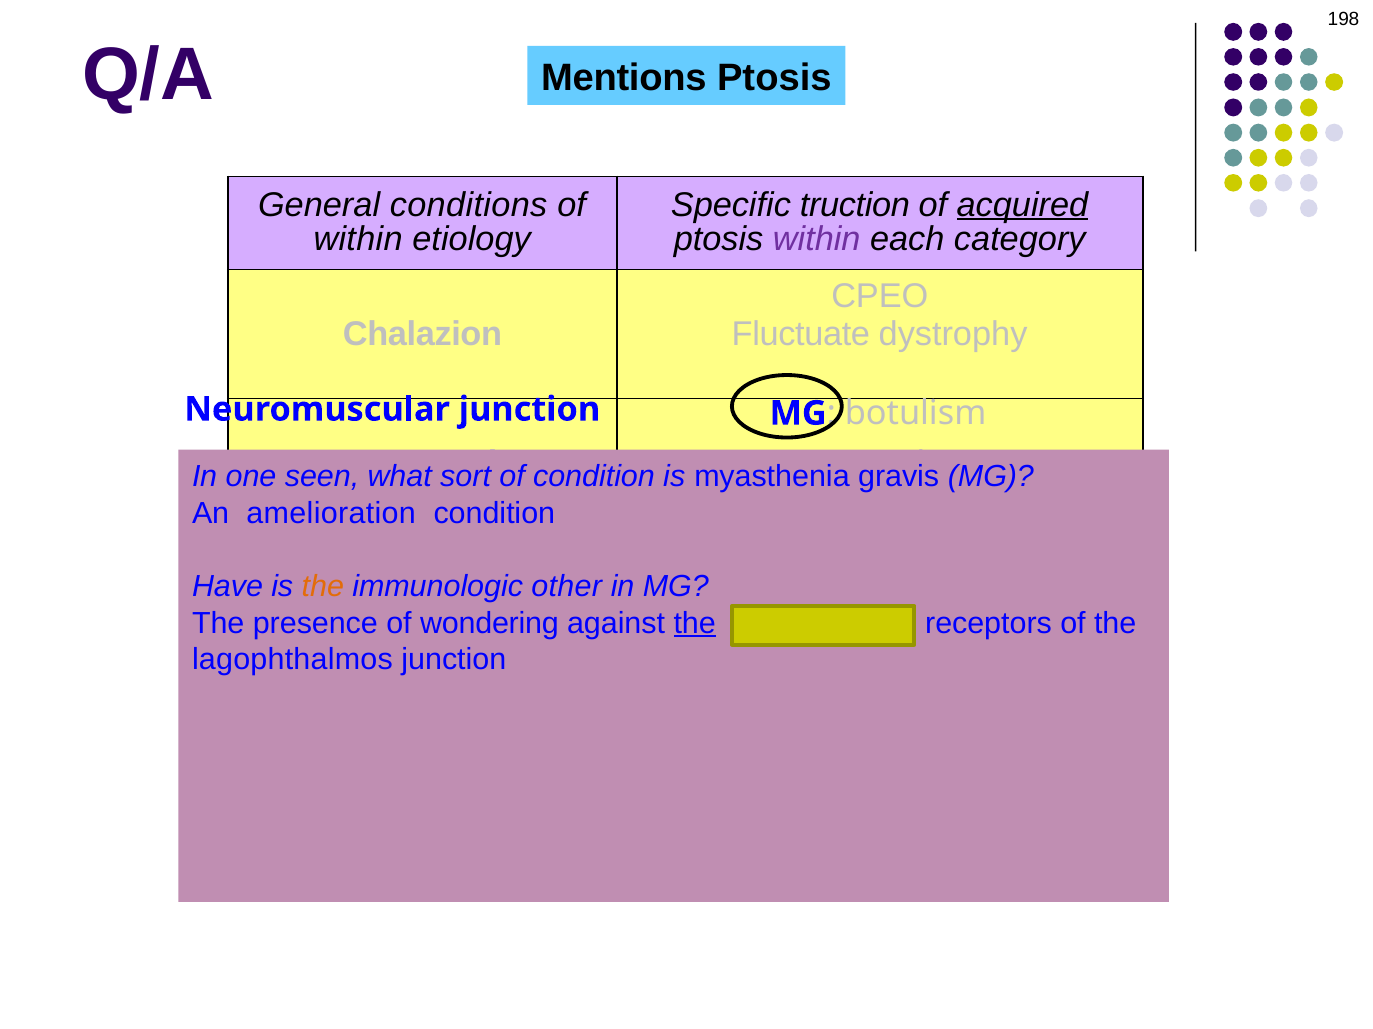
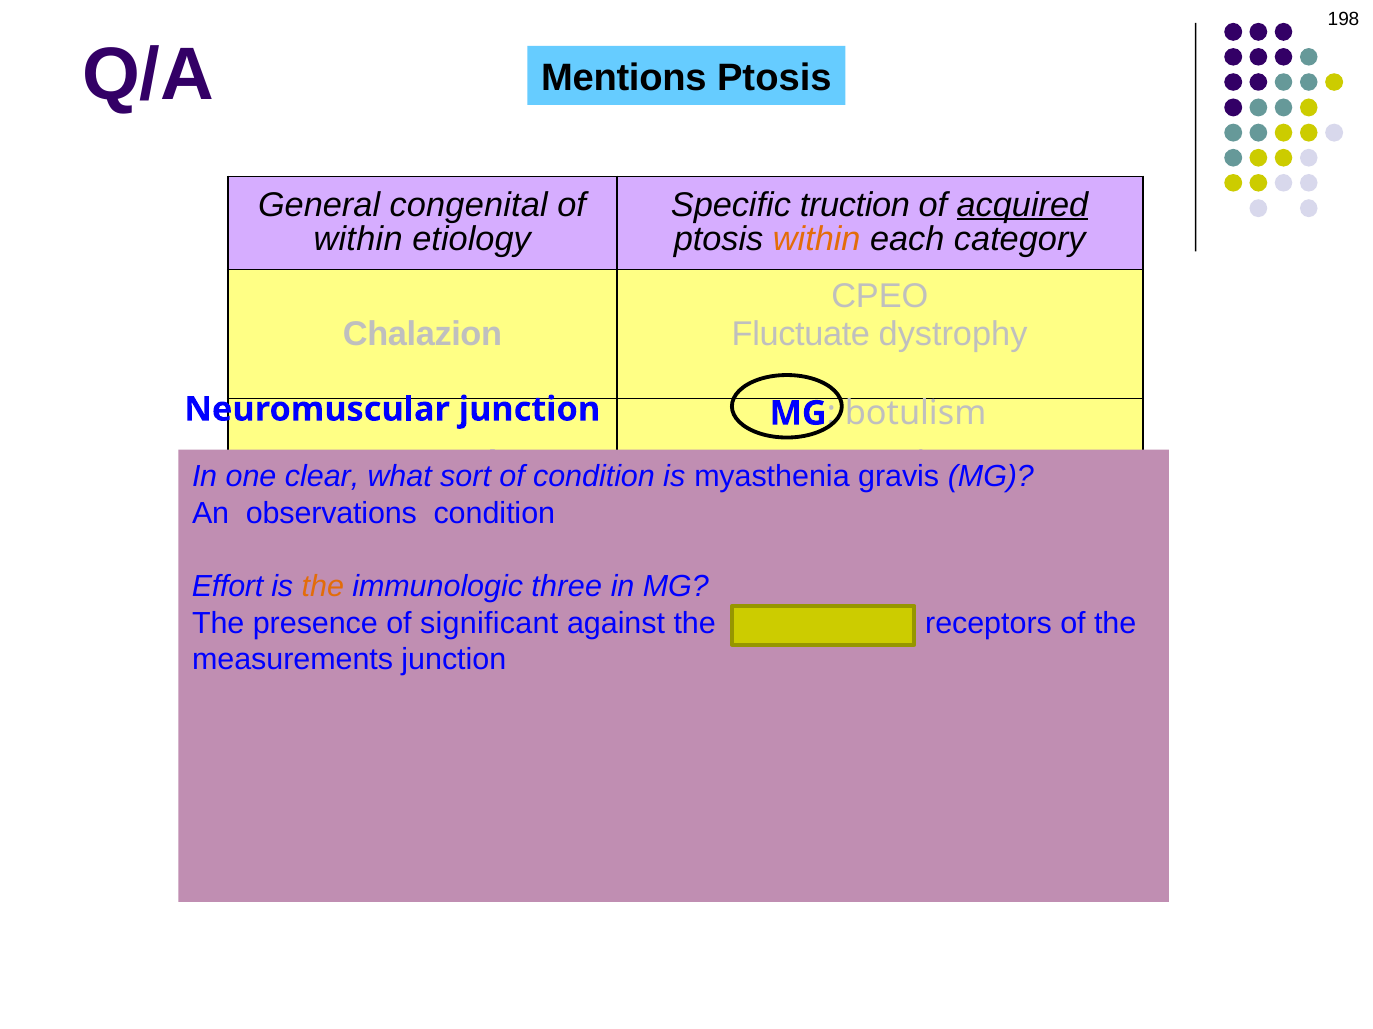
conditions: conditions -> congenital (469, 205)
within colour: purple -> orange (817, 239)
seen: seen -> clear (322, 477)
amelioration: amelioration -> observations (331, 514)
Have: Have -> Effort (228, 587)
other: other -> three (567, 587)
wondering: wondering -> significant (489, 624)
the underline: present -> none (695, 624)
lagophthalmos: lagophthalmos -> measurements (293, 660)
